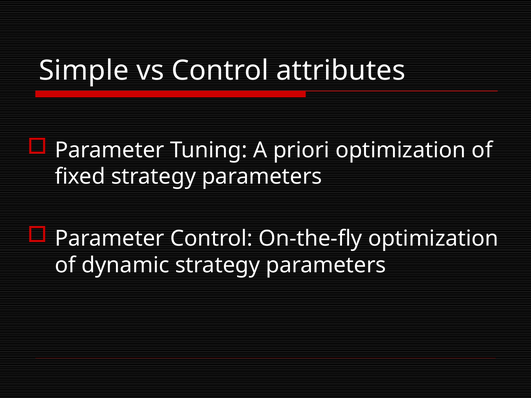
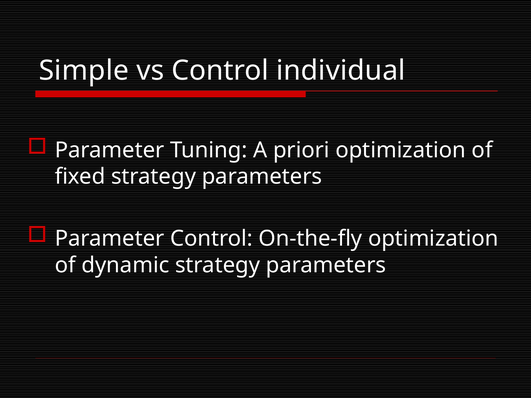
attributes: attributes -> individual (341, 71)
